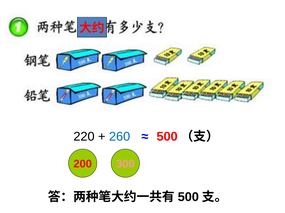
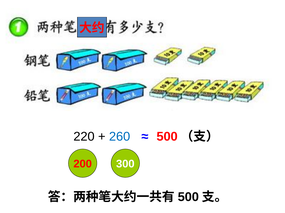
300 colour: pink -> white (125, 165)
